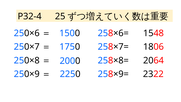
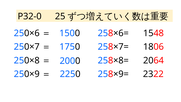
P32-4: P32-4 -> P32-0 (30, 16)
